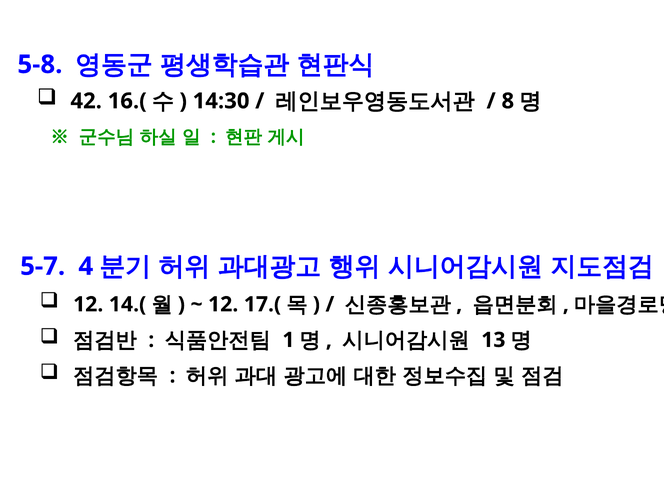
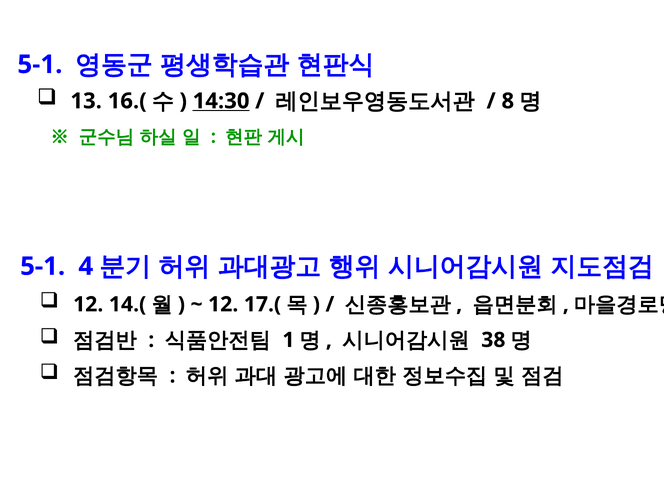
5-8: 5-8 -> 5-1 (40, 65)
42: 42 -> 13 (86, 101)
14:30 underline: none -> present (221, 101)
5-7: 5-7 -> 5-1 (43, 266)
13: 13 -> 38 (493, 340)
